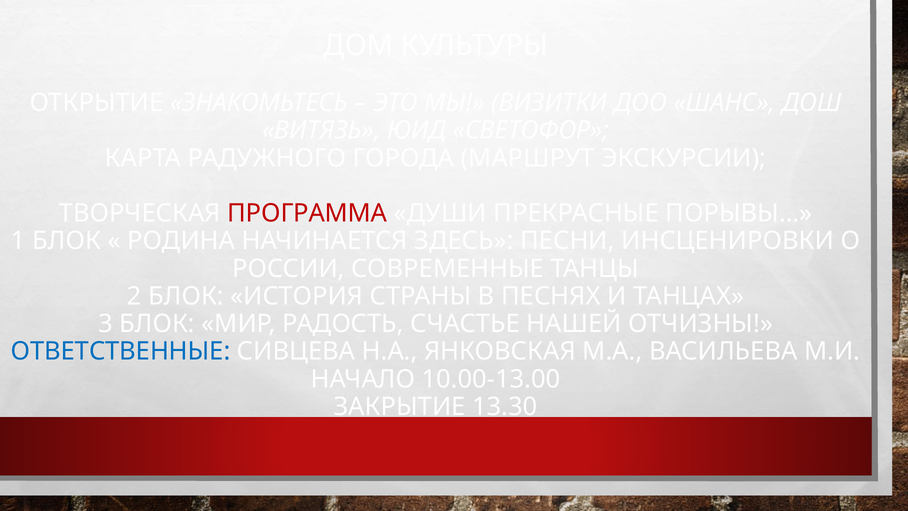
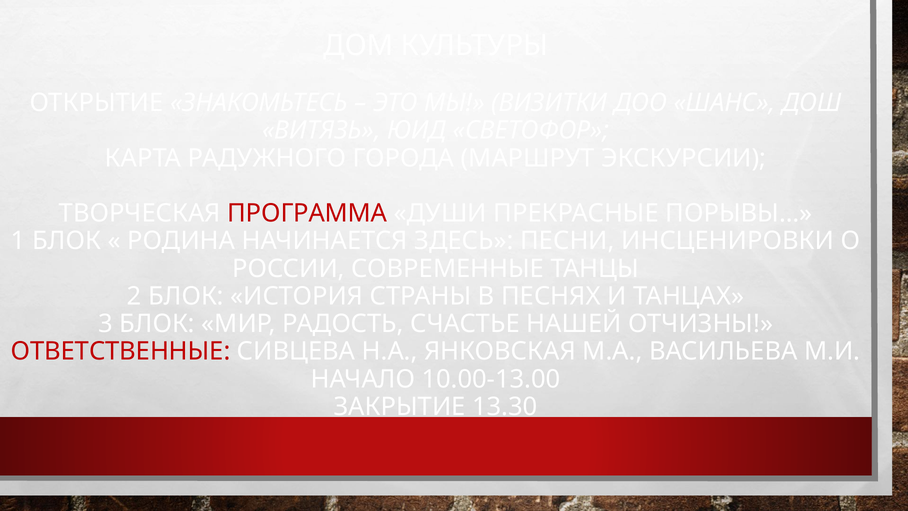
ОТВЕТСТВЕННЫЕ colour: blue -> red (121, 351)
